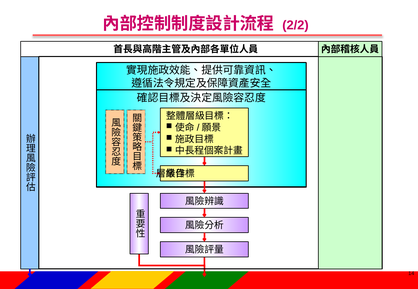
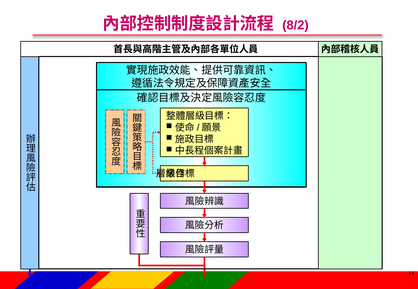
2/2: 2/2 -> 8/2 (295, 25)
